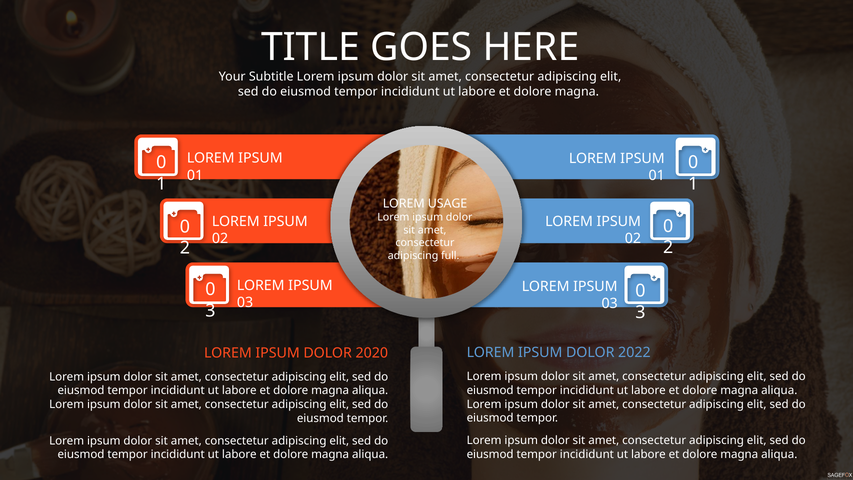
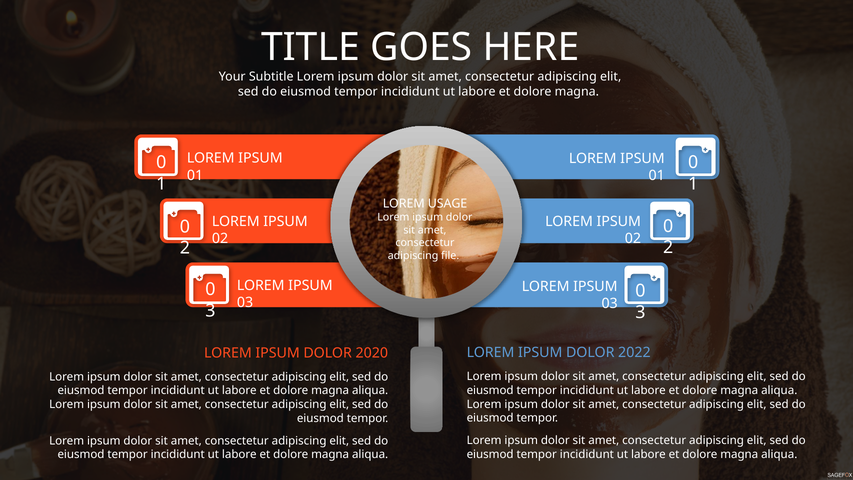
full: full -> file (450, 256)
